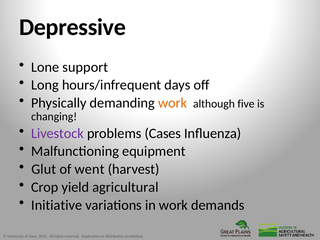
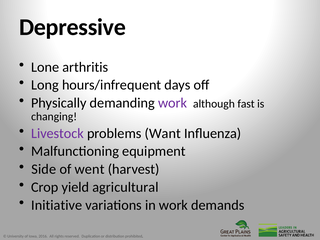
support: support -> arthritis (85, 67)
work colour: orange -> purple (173, 103)
five: five -> fast (246, 104)
Cases: Cases -> Want (163, 133)
Glut: Glut -> Side (44, 169)
